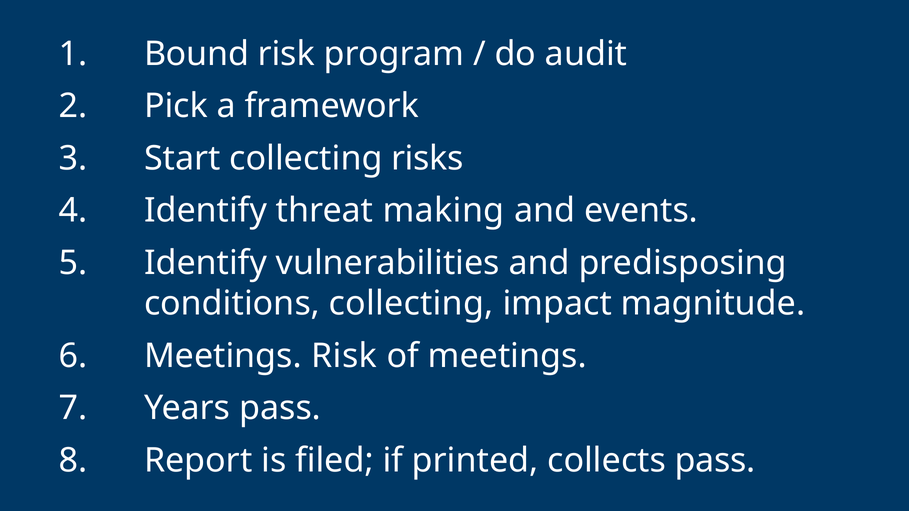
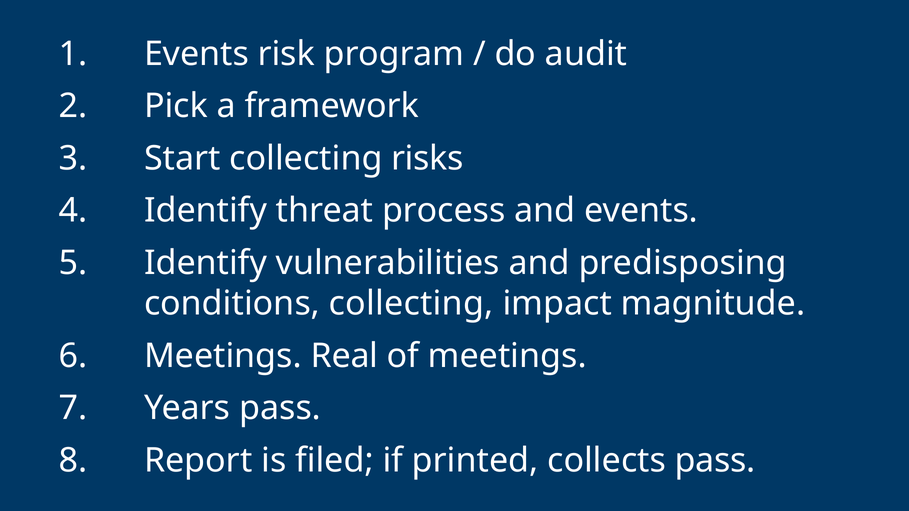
Bound: Bound -> Events (196, 54)
making: making -> process (444, 211)
Meetings Risk: Risk -> Real (344, 356)
